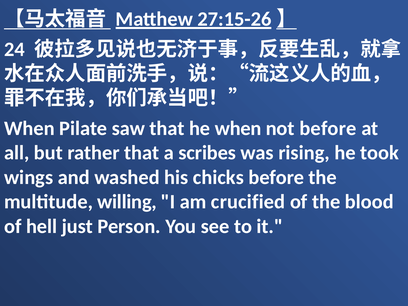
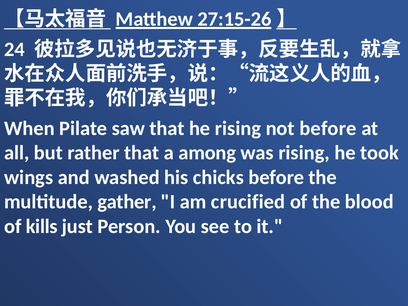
he when: when -> rising (238, 128)
scribes: scribes -> among (207, 153)
willing: willing -> gather (127, 202)
hell: hell -> kills (42, 226)
